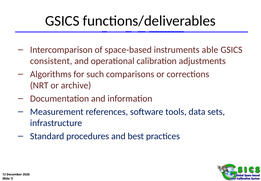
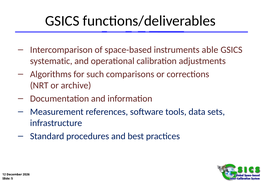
consistent: consistent -> systematic (51, 61)
